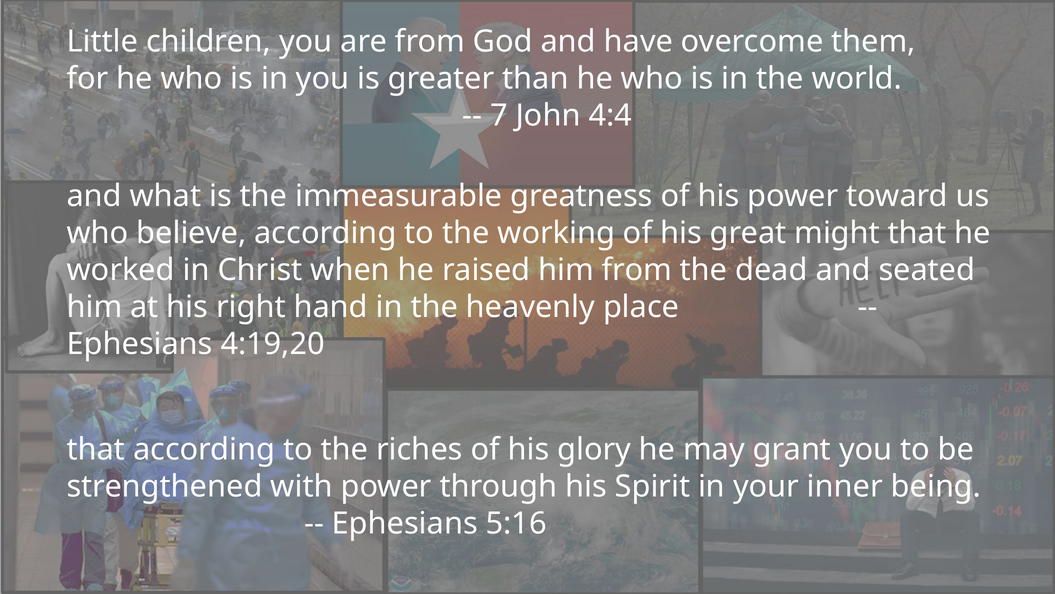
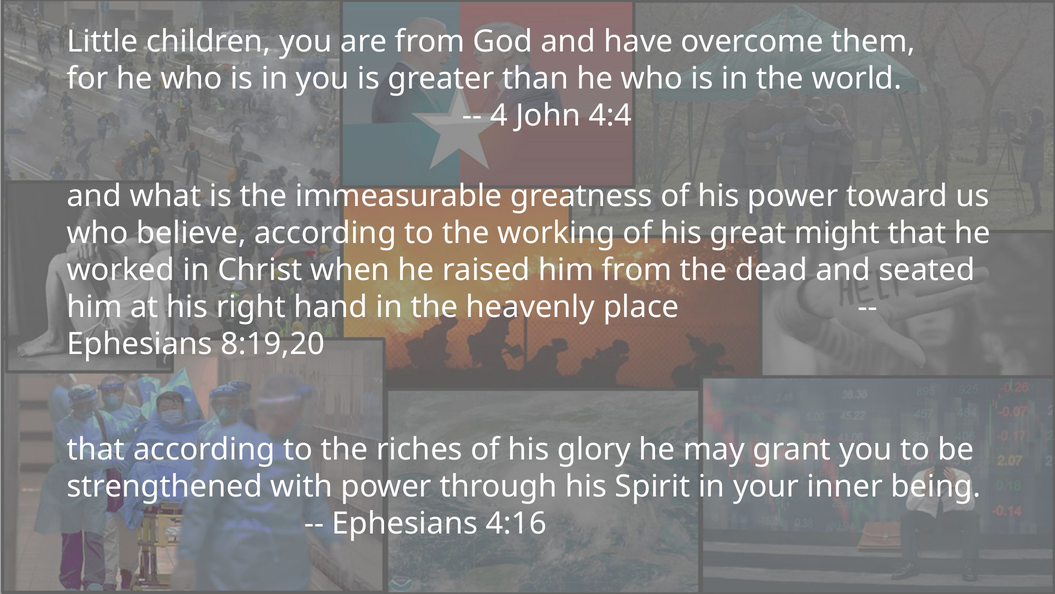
7: 7 -> 4 (499, 116)
4:19,20: 4:19,20 -> 8:19,20 (273, 344)
5:16: 5:16 -> 4:16 (516, 523)
